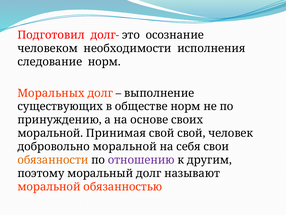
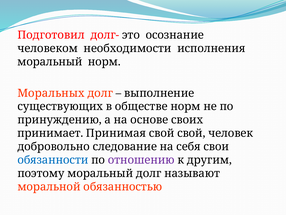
следование: следование -> моральный (50, 62)
моральной: моральной -> принимает (50, 133)
добровольно моральной: моральной -> следование (125, 146)
обязанности colour: orange -> blue (53, 160)
